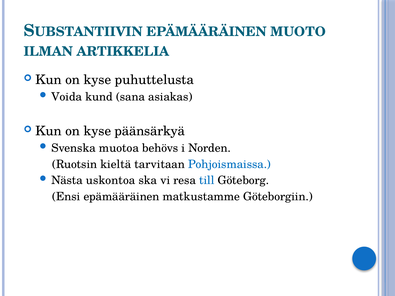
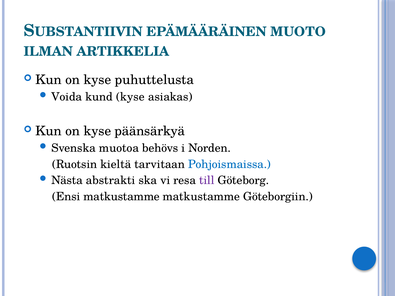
kund sana: sana -> kyse (130, 97)
uskontoa: uskontoa -> abstrakti (111, 180)
till colour: blue -> purple (207, 180)
Ensi epämääräinen: epämääräinen -> matkustamme (122, 197)
